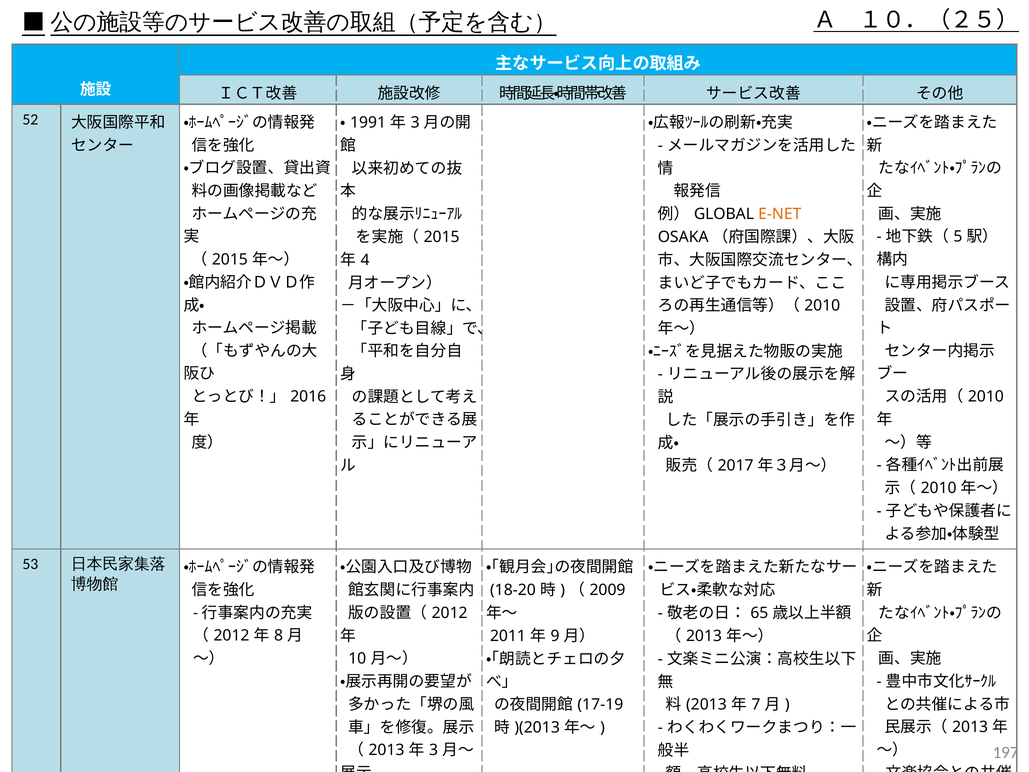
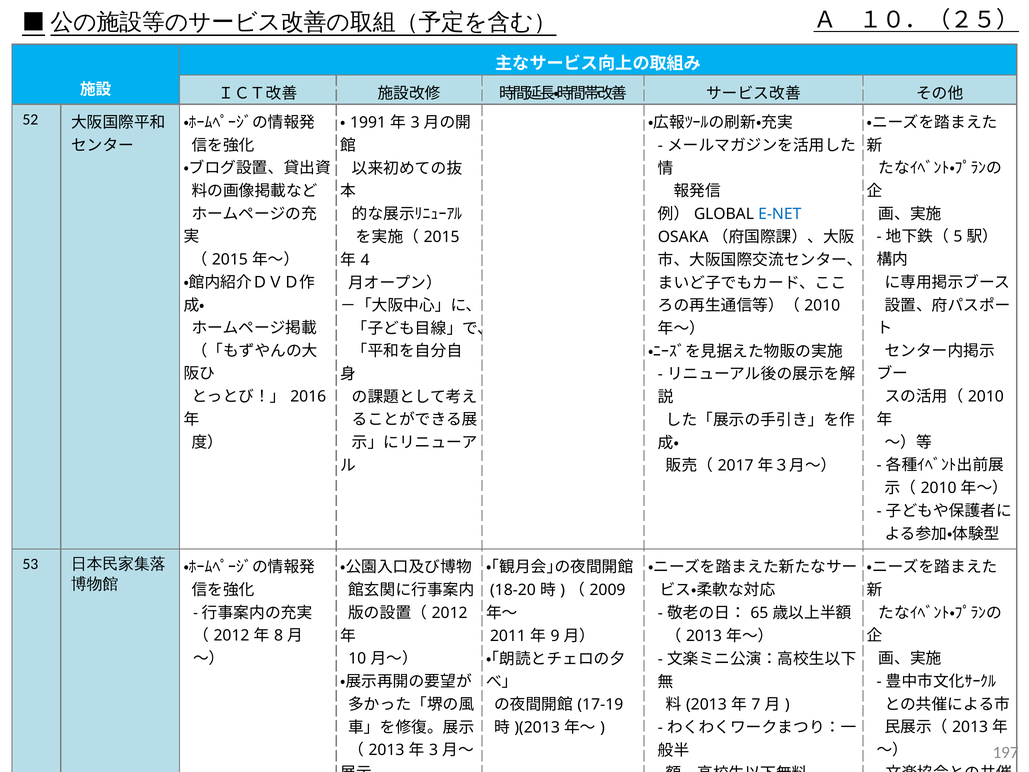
E-NET colour: orange -> blue (780, 214)
